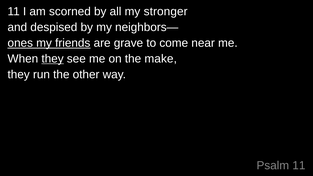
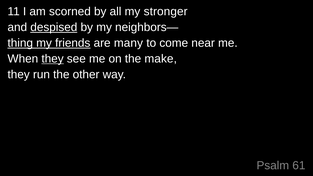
despised underline: none -> present (54, 27)
ones: ones -> thing (20, 43)
grave: grave -> many (128, 43)
Psalm 11: 11 -> 61 (299, 166)
